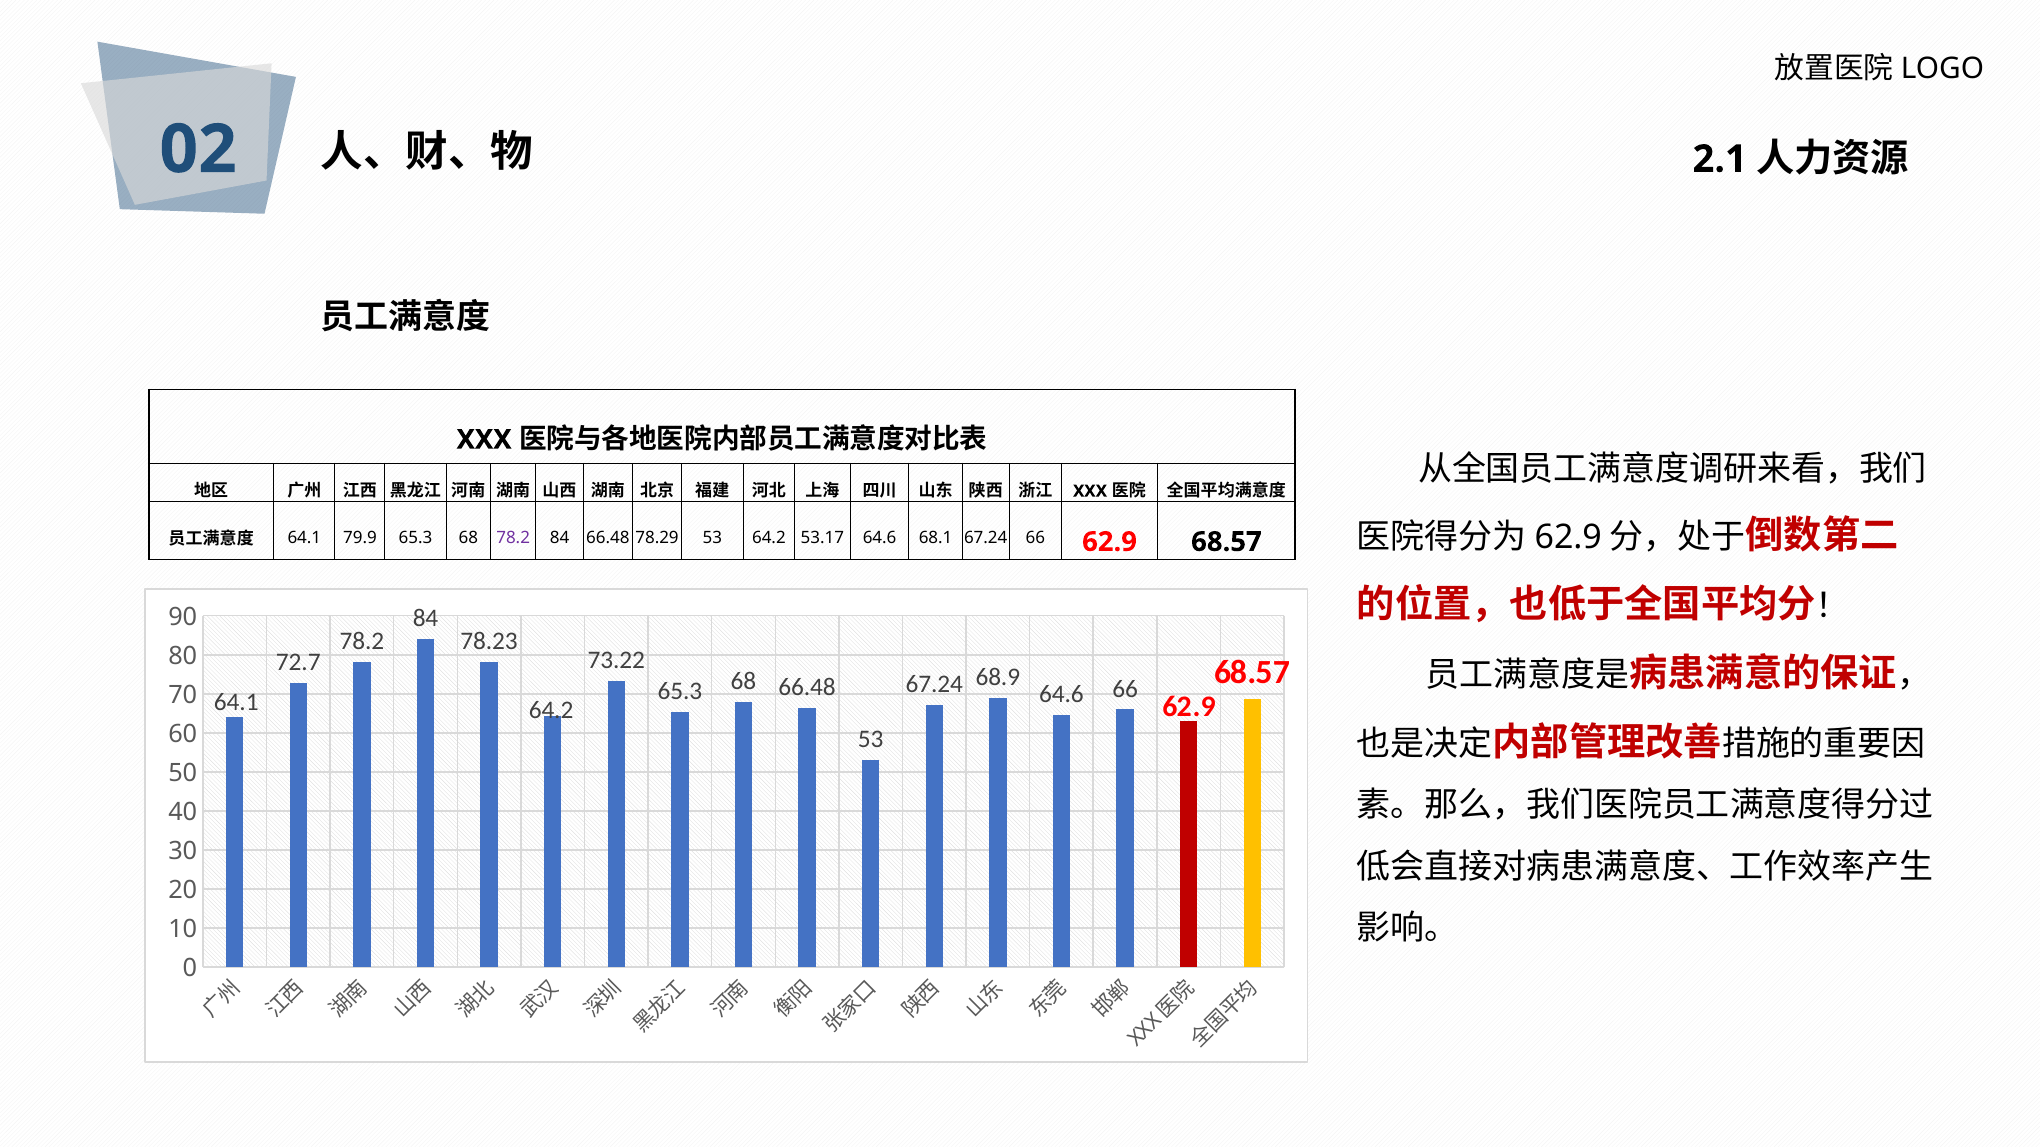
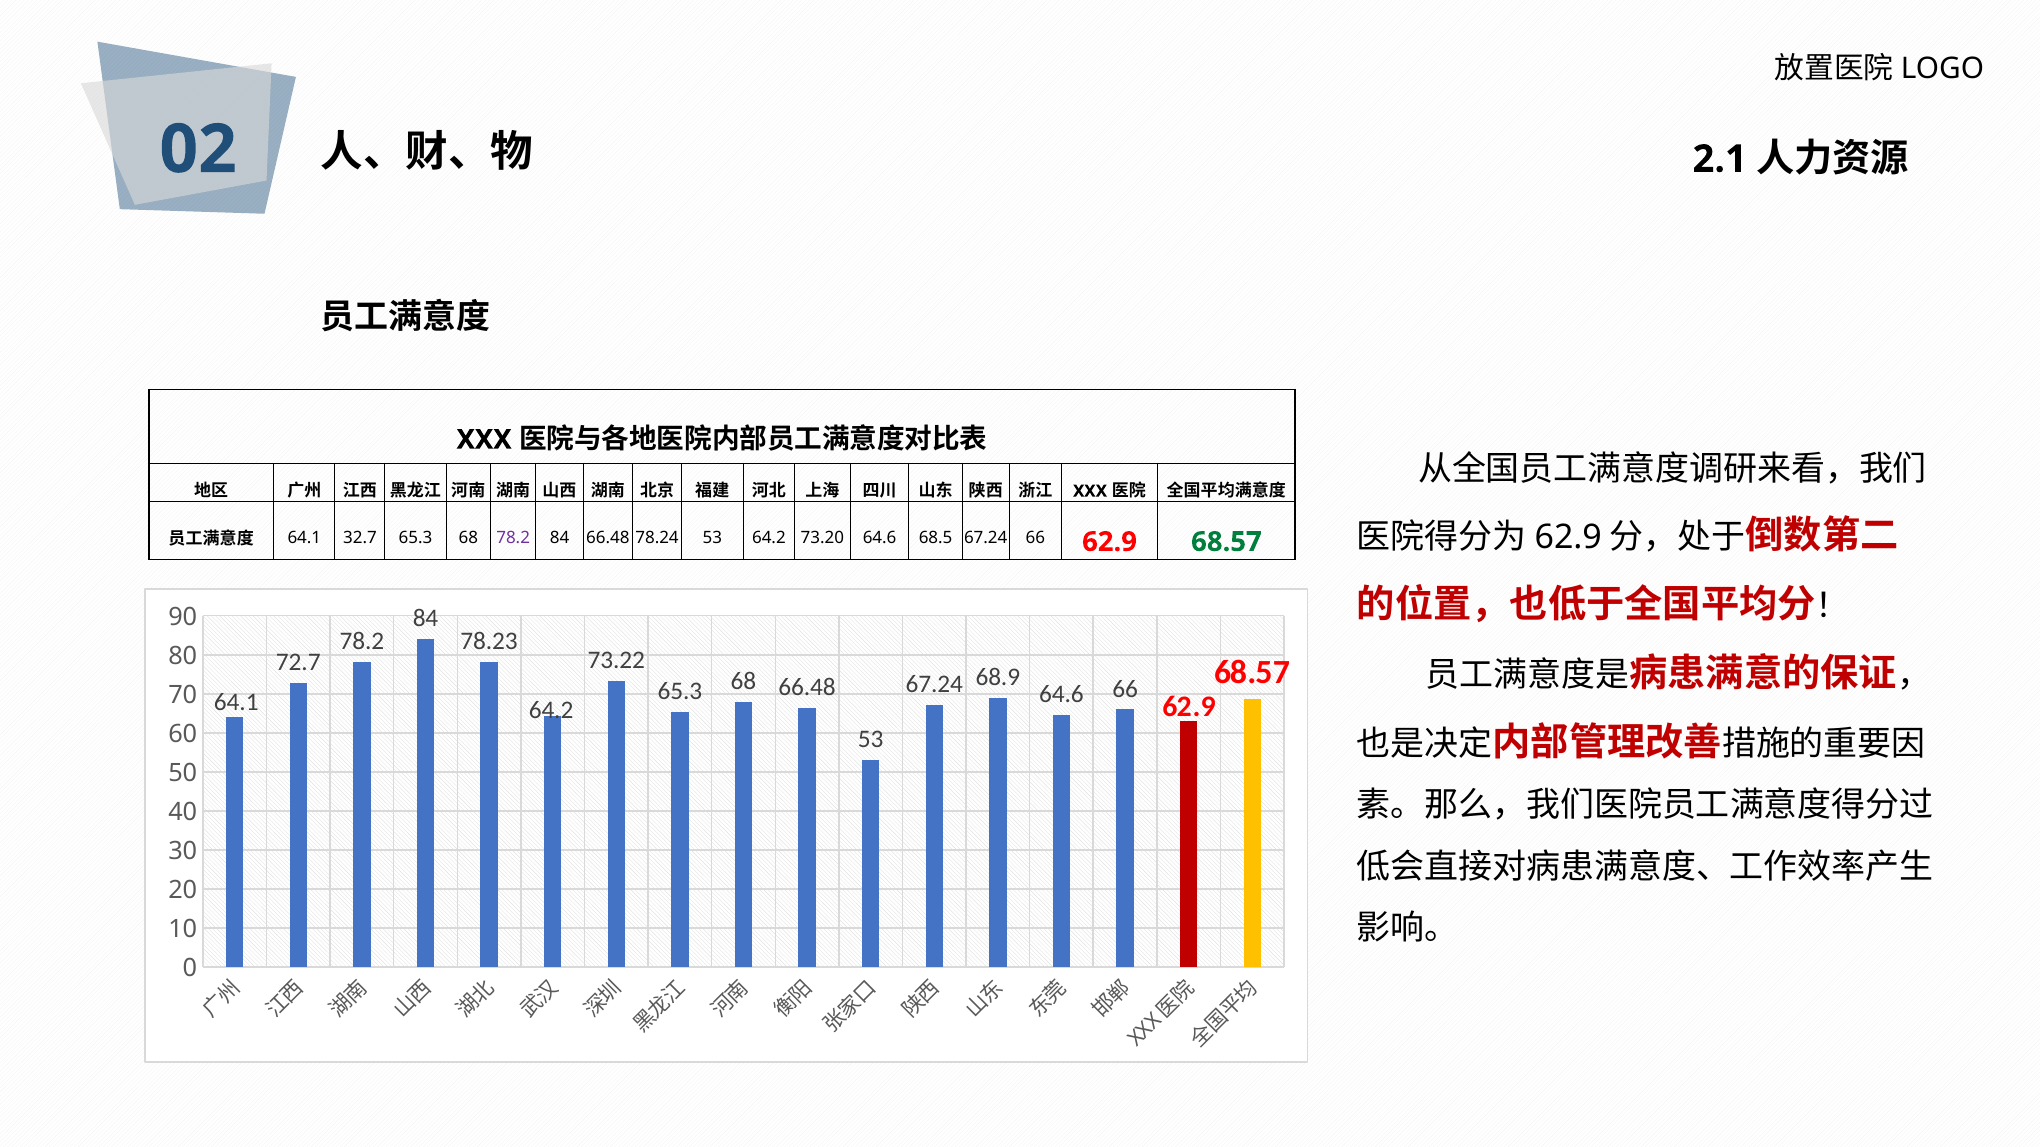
79.9: 79.9 -> 32.7 (360, 538)
78.29: 78.29 -> 78.24 (657, 538)
53.17: 53.17 -> 73.20 (822, 538)
68.1: 68.1 -> 68.5 (936, 538)
68.57 colour: black -> green (1226, 542)
